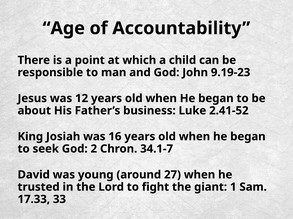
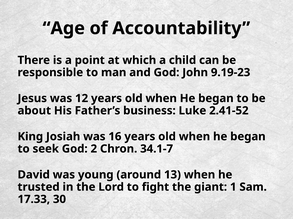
27: 27 -> 13 (172, 175)
33: 33 -> 30 (59, 200)
